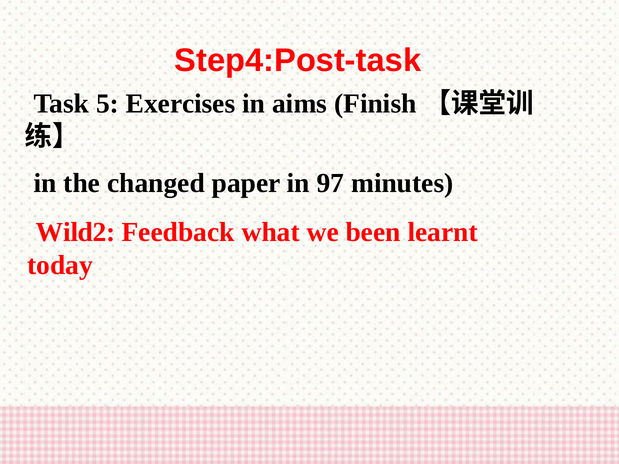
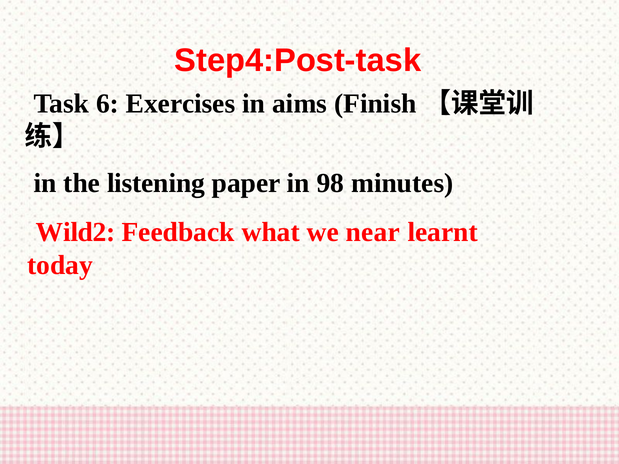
5: 5 -> 6 (108, 104)
changed: changed -> listening (156, 183)
97: 97 -> 98 (330, 183)
been: been -> near (373, 232)
